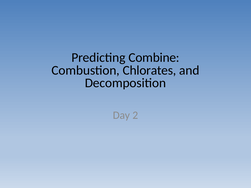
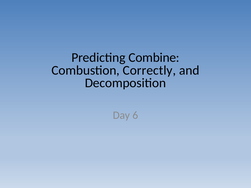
Chlorates: Chlorates -> Correctly (149, 70)
2: 2 -> 6 (135, 115)
